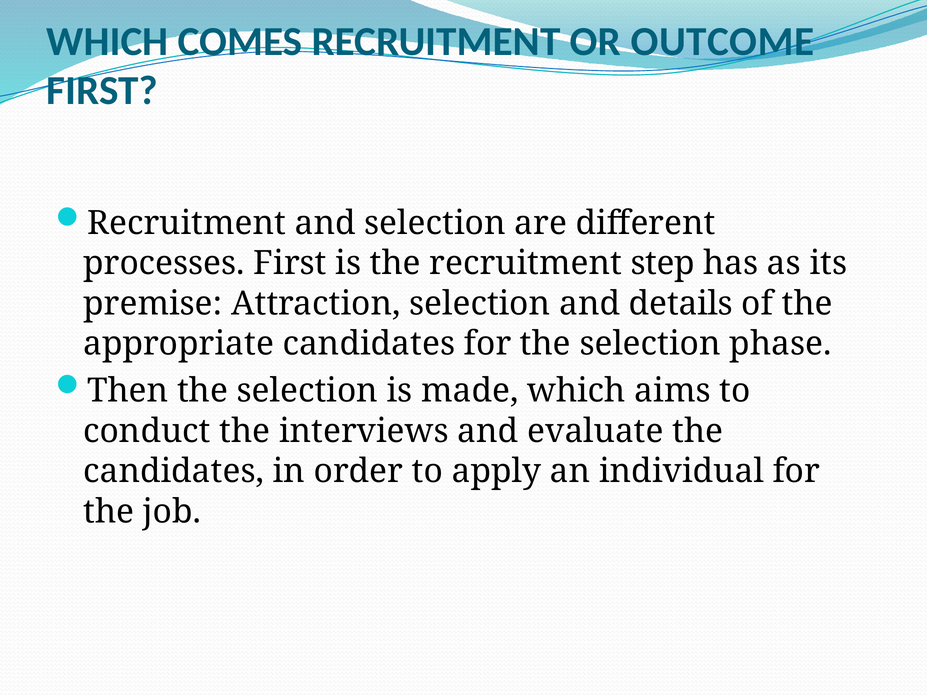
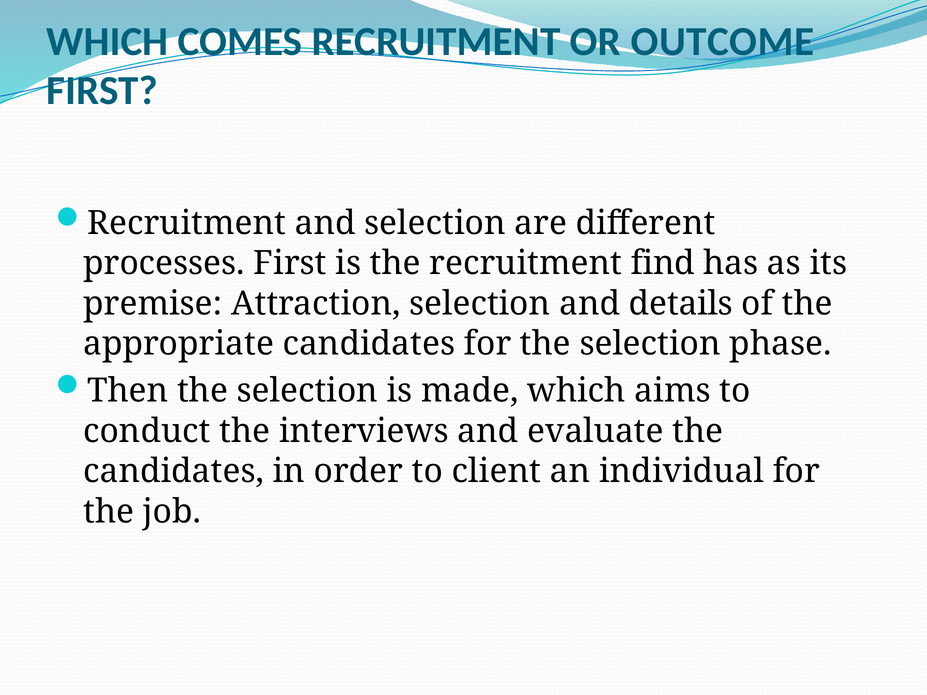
step: step -> find (663, 264)
apply: apply -> client (496, 471)
